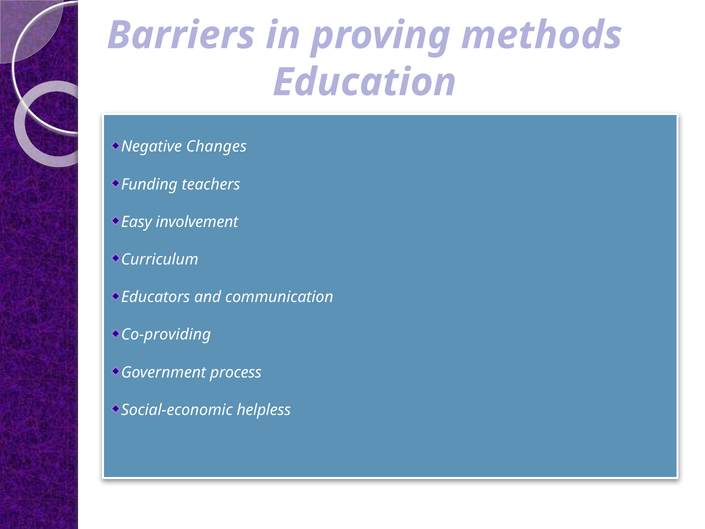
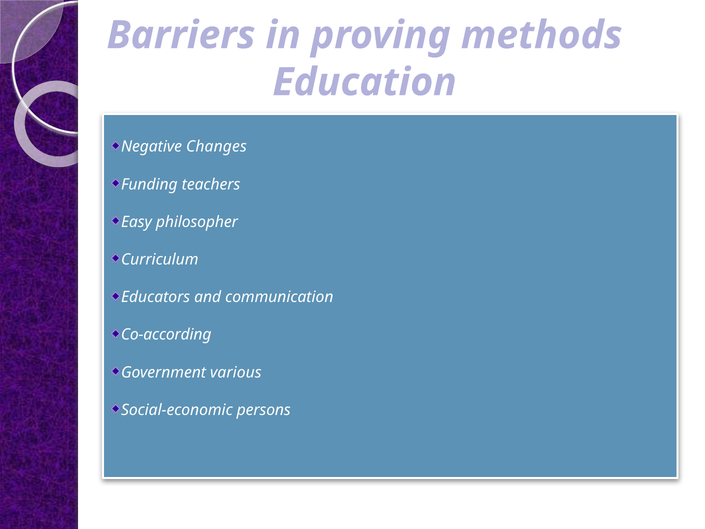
involvement: involvement -> philosopher (197, 222)
Co-providing: Co-providing -> Co-according (166, 335)
process: process -> various (236, 372)
helpless: helpless -> persons (264, 410)
